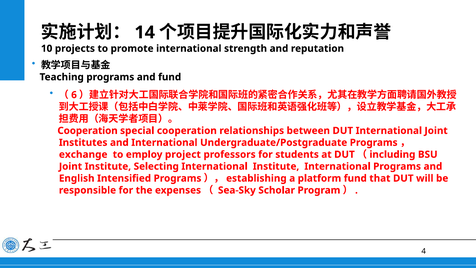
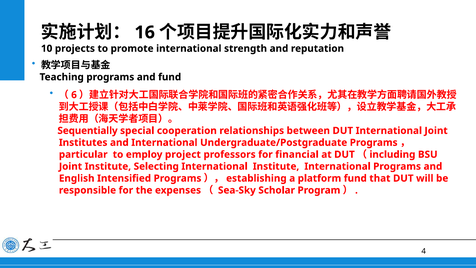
14: 14 -> 16 (145, 32)
Cooperation: Cooperation -> Sequentially (88, 131)
exchange: exchange -> particular (83, 154)
students: students -> financial (297, 154)
